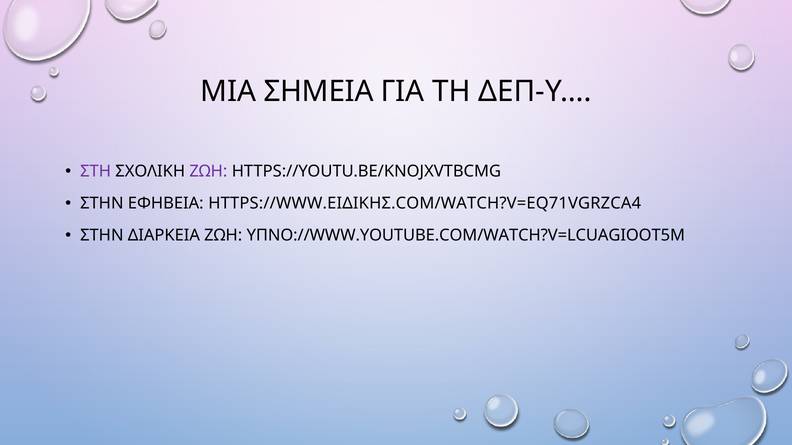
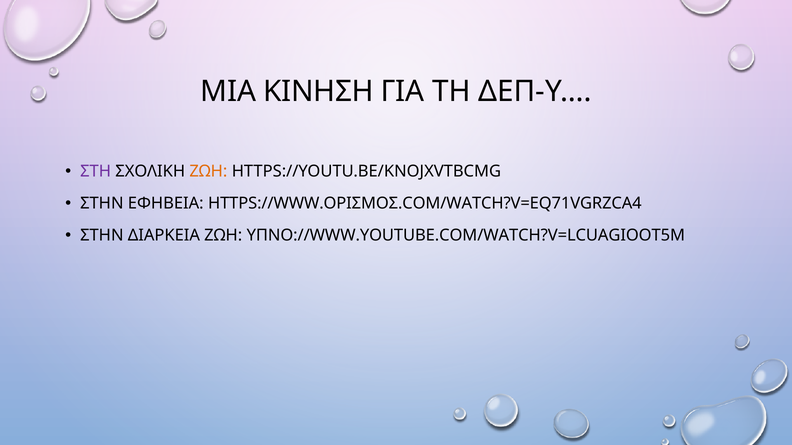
ΣΗΜΕΙΑ: ΣΗΜΕΙΑ -> ΚΙΝΗΣΗ (319, 92)
ΖΩΗ colour: purple -> orange (208, 172)
HTTPS://WWW.ΕΙΔΙΚΗΣ.COM/WATCH?V=EQ71VGRZCA4: HTTPS://WWW.ΕΙΔΙΚΗΣ.COM/WATCH?V=EQ71VGRZCA4 -> HTTPS://WWW.ΟΡΙΣΜΟΣ.COM/WATCH?V=EQ71VGRZCA4 (425, 204)
